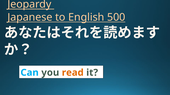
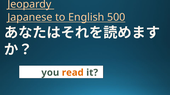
Can colour: light blue -> white (30, 73)
